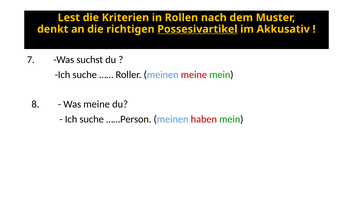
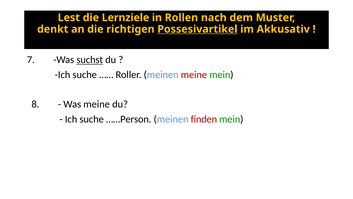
Kriterien: Kriterien -> Lernziele (125, 18)
suchst underline: none -> present (90, 60)
haben: haben -> finden (204, 119)
